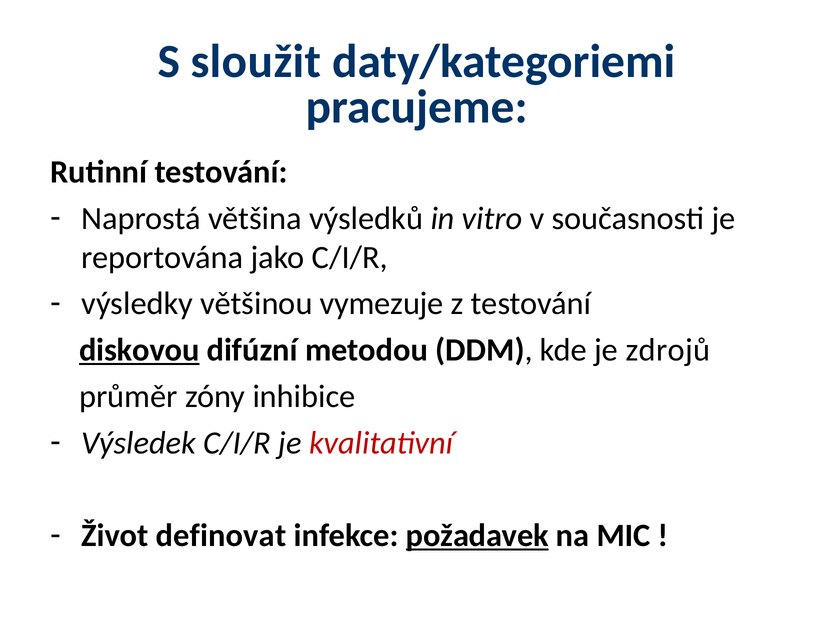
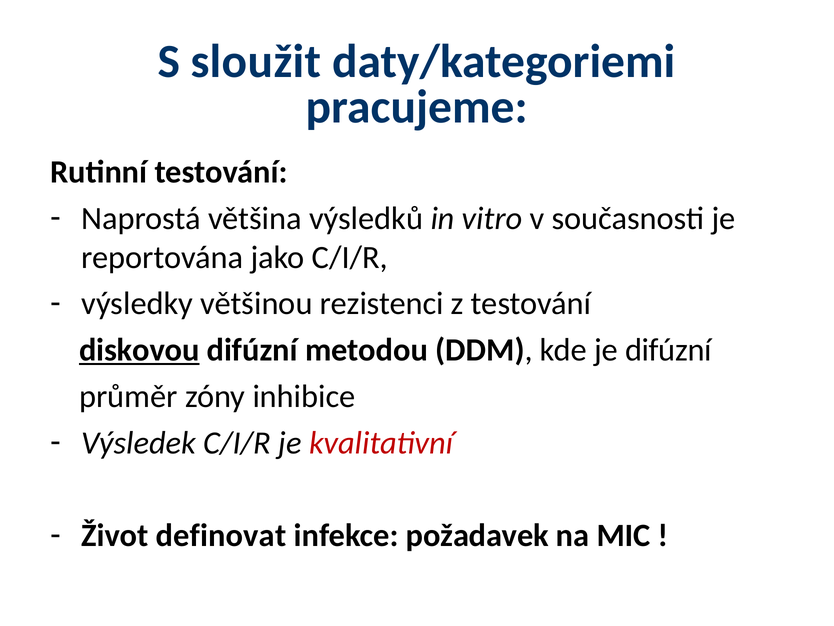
vymezuje: vymezuje -> rezistenci (382, 304)
je zdrojů: zdrojů -> difúzní (668, 350)
požadavek underline: present -> none (477, 535)
